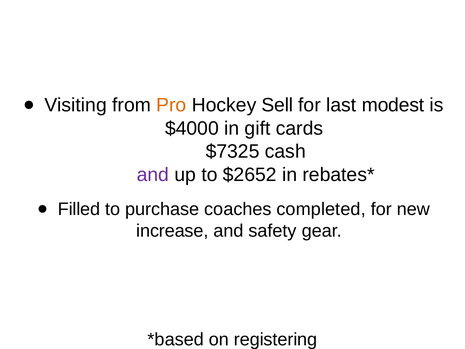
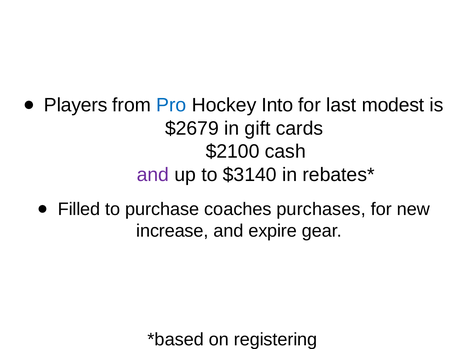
Visiting: Visiting -> Players (76, 105)
Pro colour: orange -> blue (171, 105)
Sell: Sell -> Into (277, 105)
$4000: $4000 -> $2679 (192, 128)
$7325: $7325 -> $2100 (233, 151)
$2652: $2652 -> $3140 (250, 175)
completed: completed -> purchases (321, 209)
safety: safety -> expire (273, 231)
